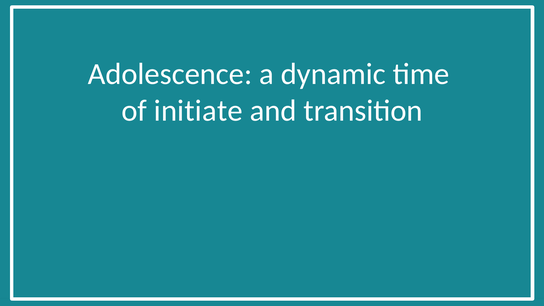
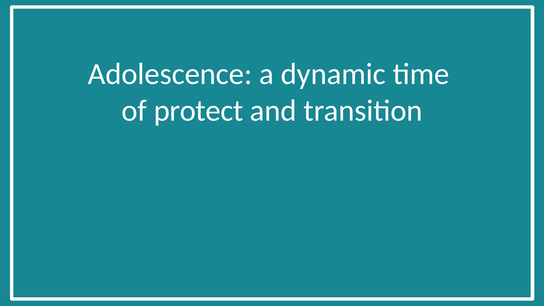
initiate: initiate -> protect (199, 111)
